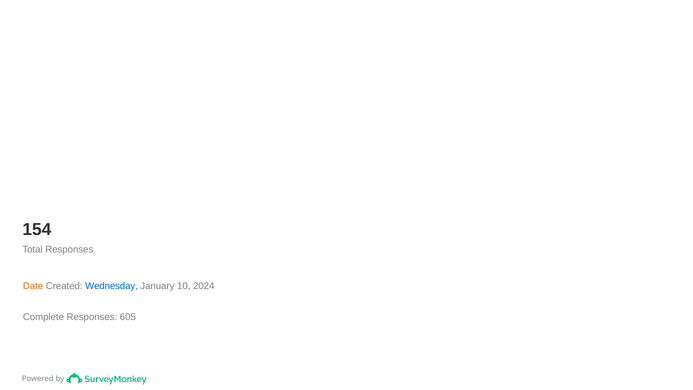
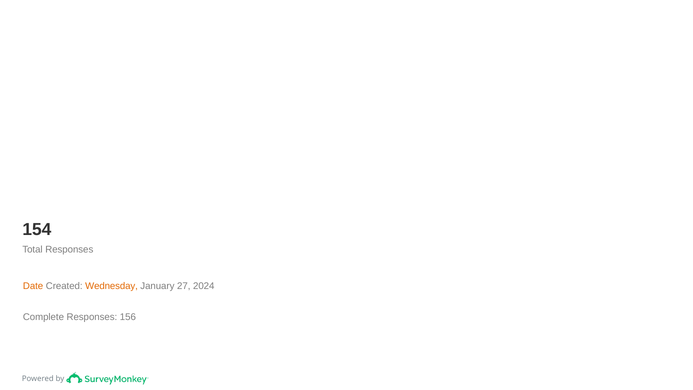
Wednesday colour: blue -> orange (111, 286)
10: 10 -> 27 (184, 286)
605: 605 -> 156 (128, 317)
